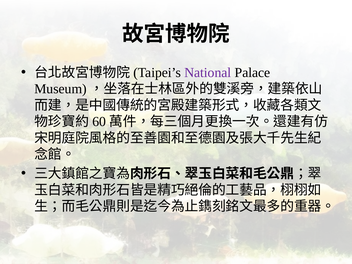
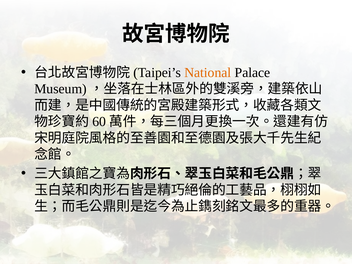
National colour: purple -> orange (208, 73)
